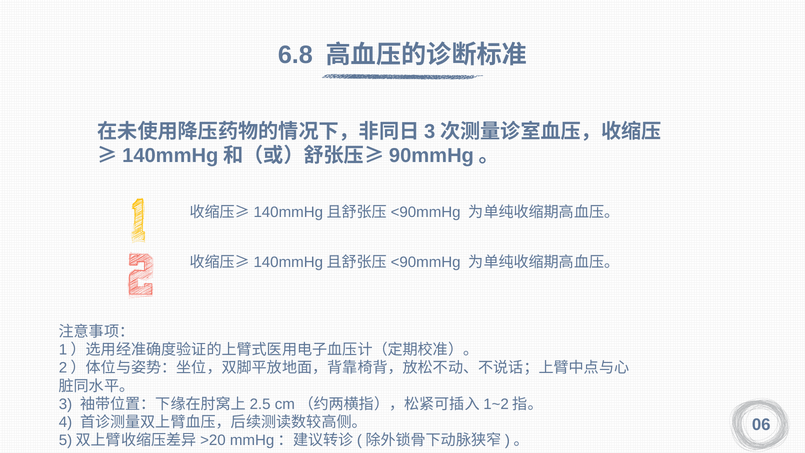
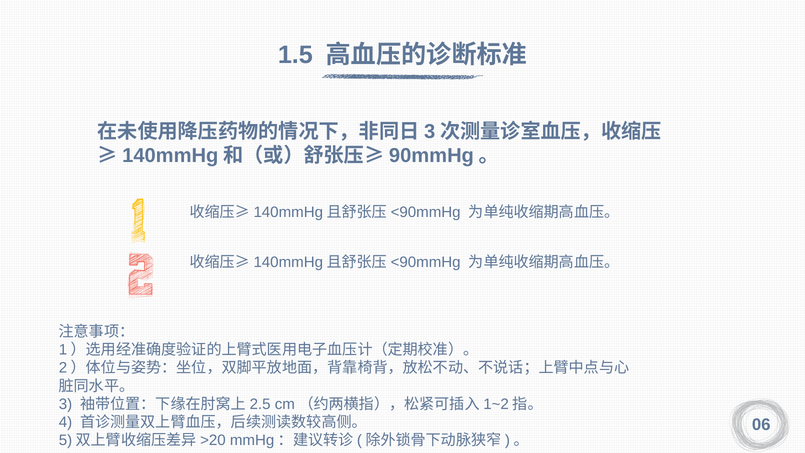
6.8: 6.8 -> 1.5 (295, 55)
